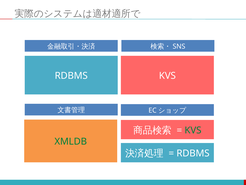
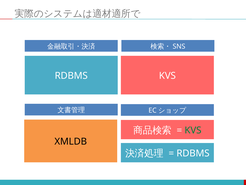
XMLDB colour: green -> black (71, 141)
